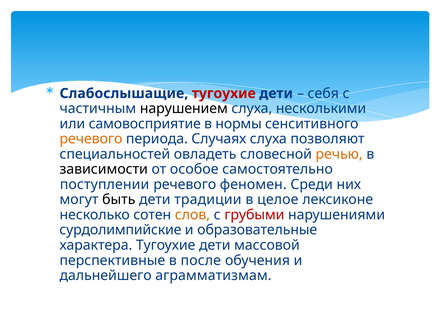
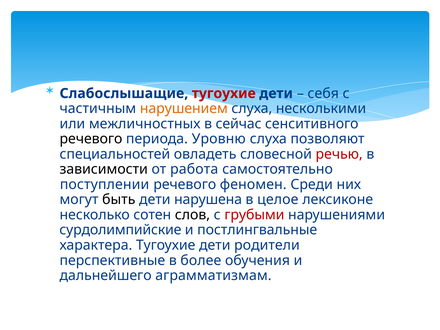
нарушением colour: black -> orange (184, 109)
самовосприятие: самовосприятие -> межличностных (145, 124)
нормы: нормы -> сейчас (239, 124)
речевого colour: orange -> black (91, 139)
Случаях: Случаях -> Уровню (219, 139)
речью colour: orange -> red (339, 154)
особое: особое -> работа (194, 169)
традиции: традиции -> нарушена (208, 200)
слов colour: orange -> black (192, 215)
образовательные: образовательные -> постлингвальные (257, 230)
массовой: массовой -> родители (267, 245)
после: после -> более (201, 260)
